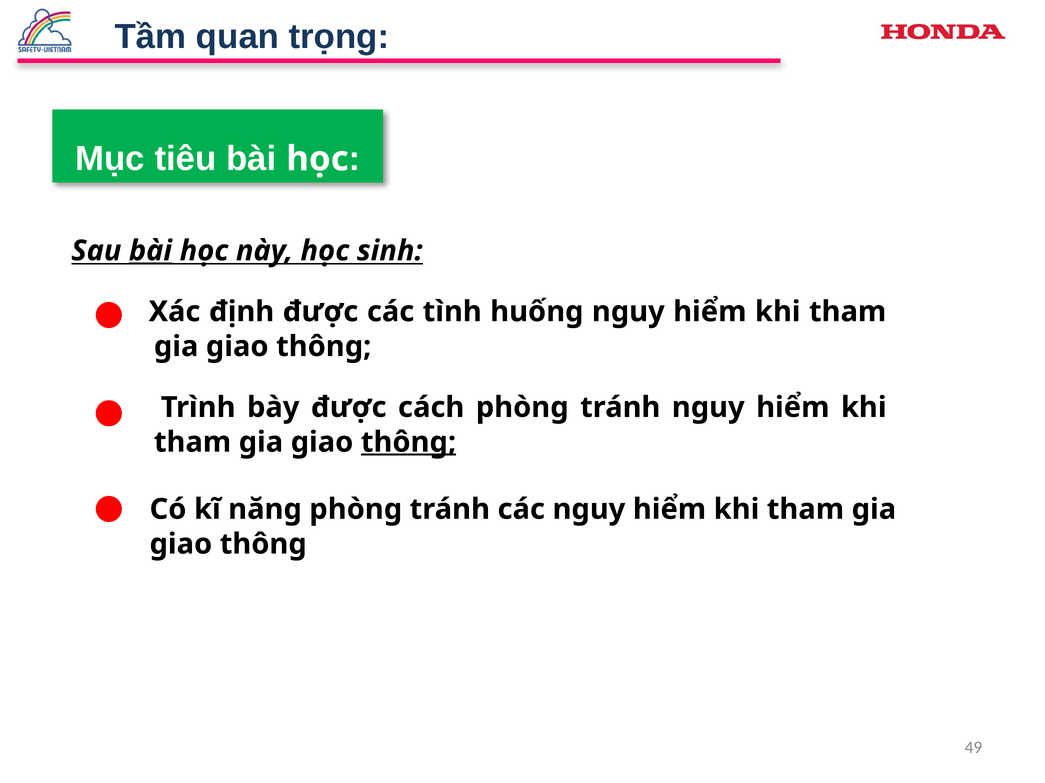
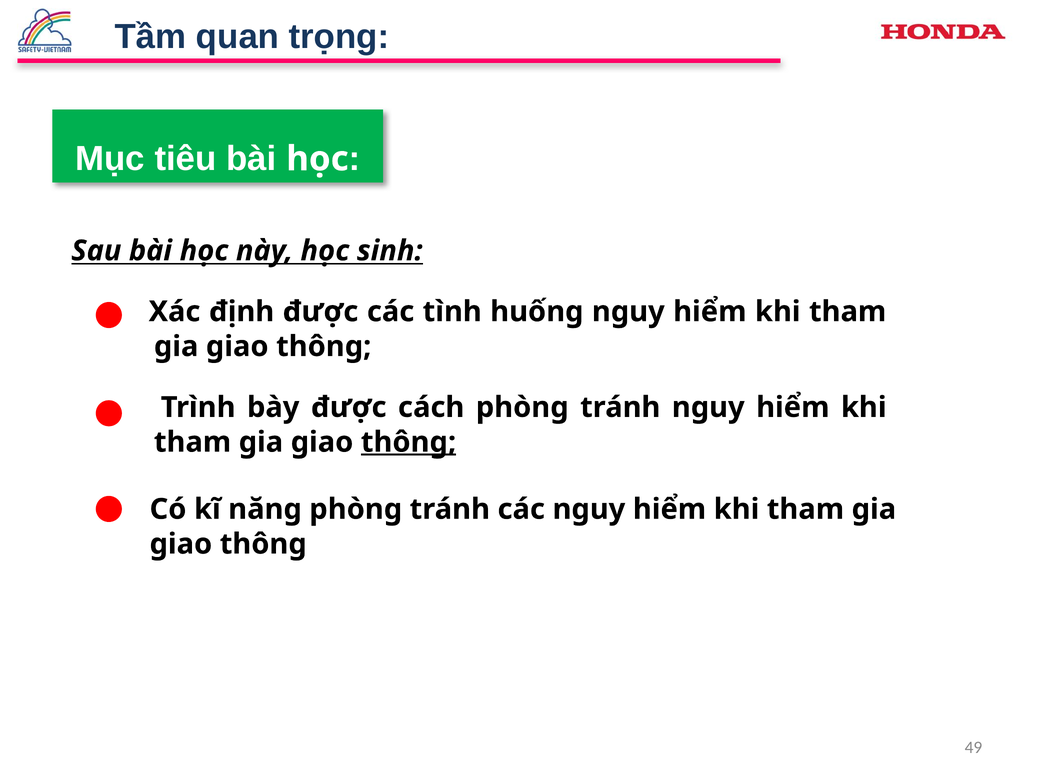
bài underline: present -> none (150, 251)
